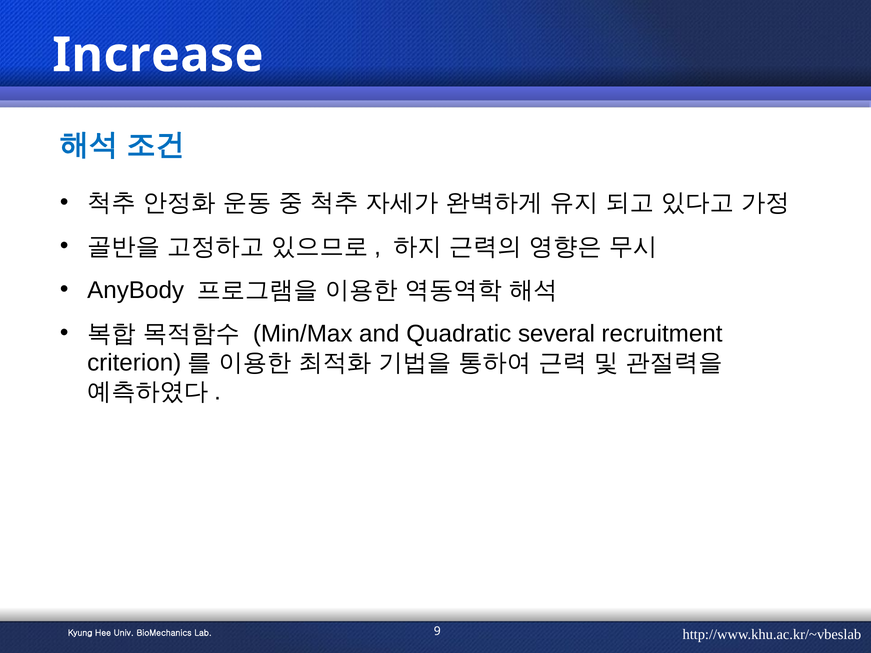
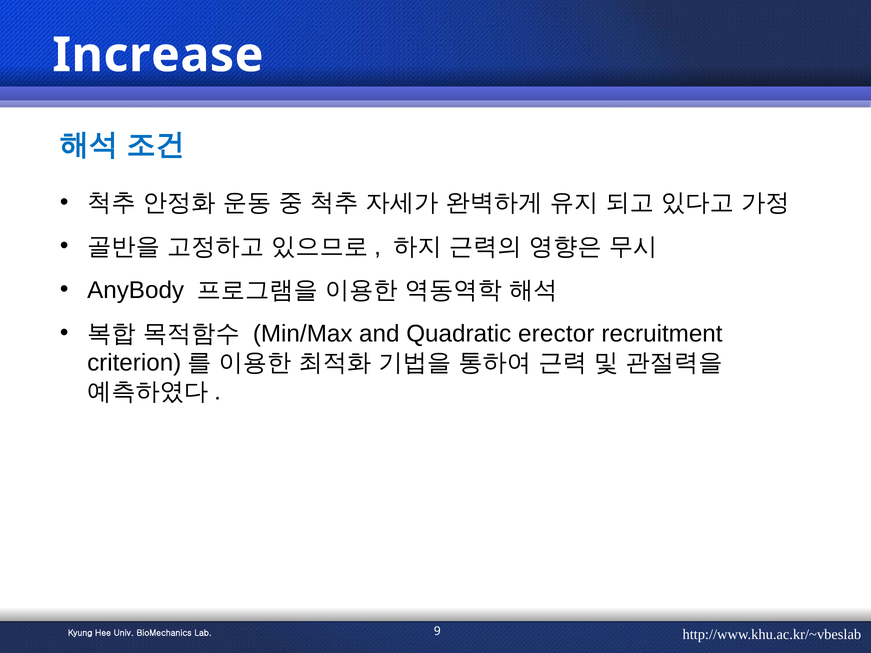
several: several -> erector (556, 334)
